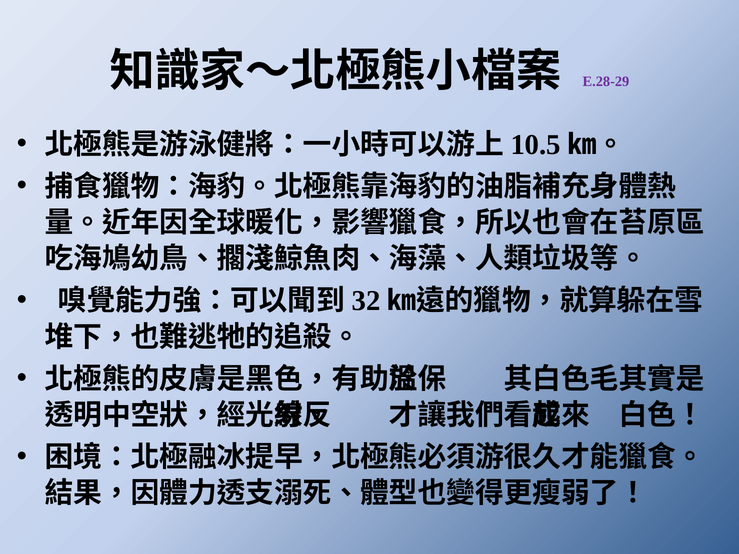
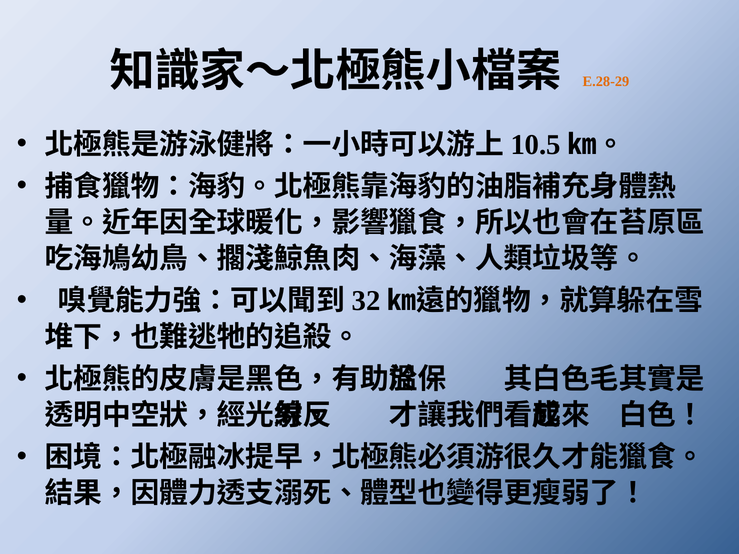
E.28-29 colour: purple -> orange (606, 82)
